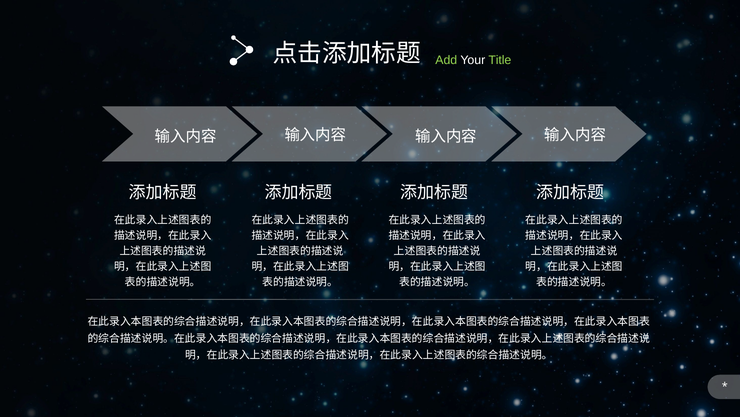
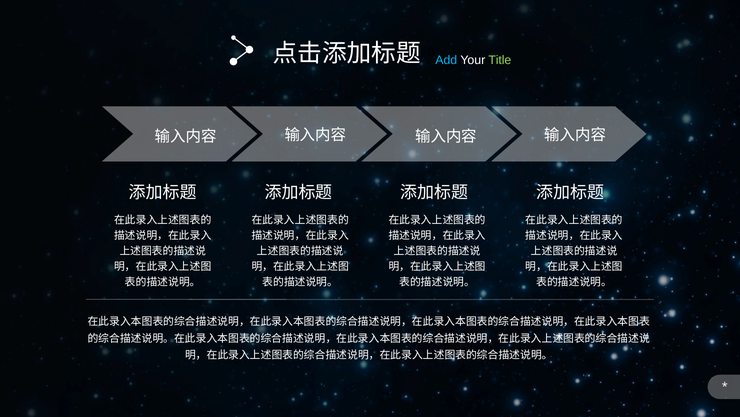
Add colour: light green -> light blue (446, 60)
